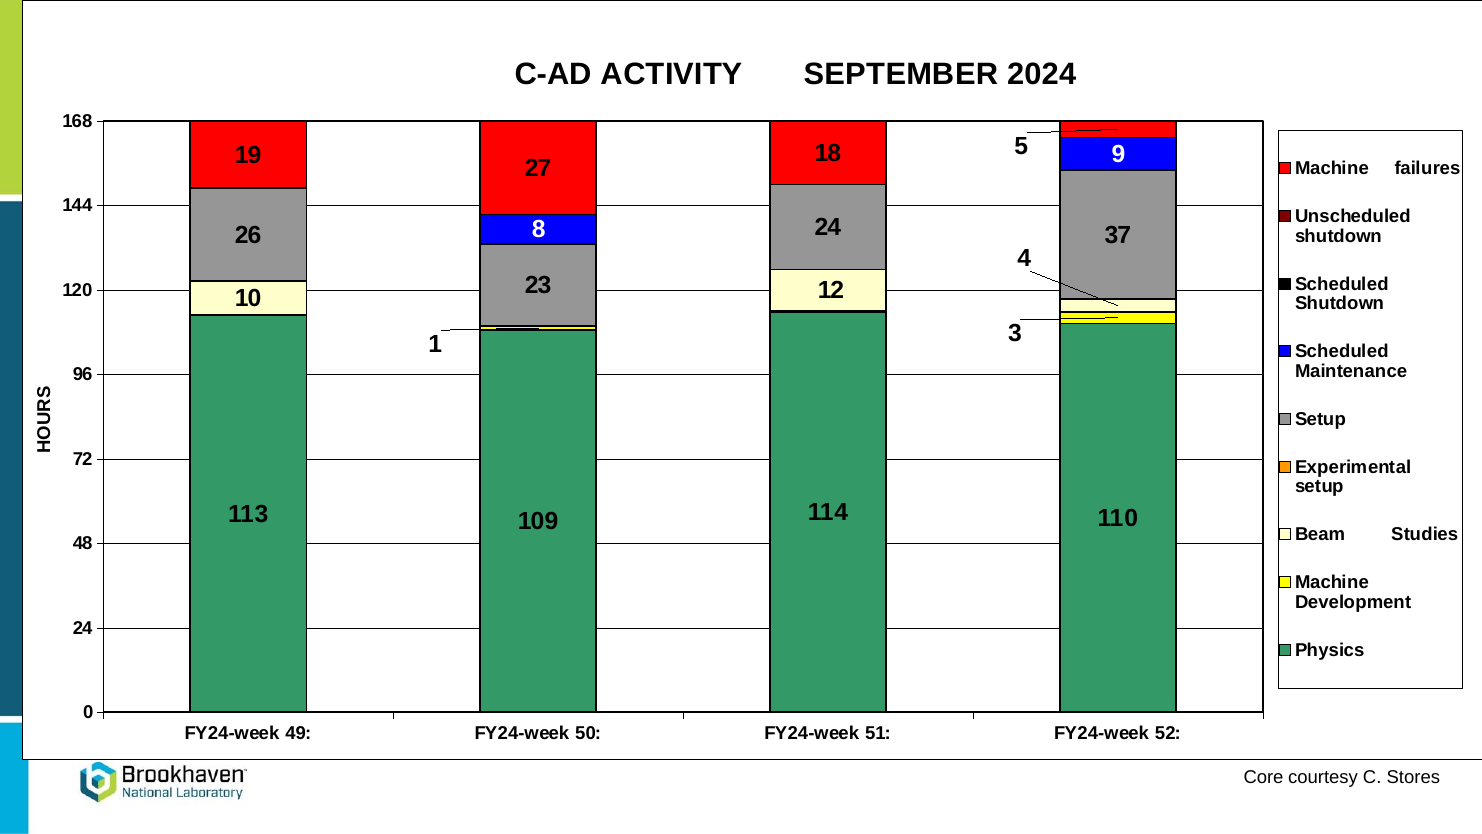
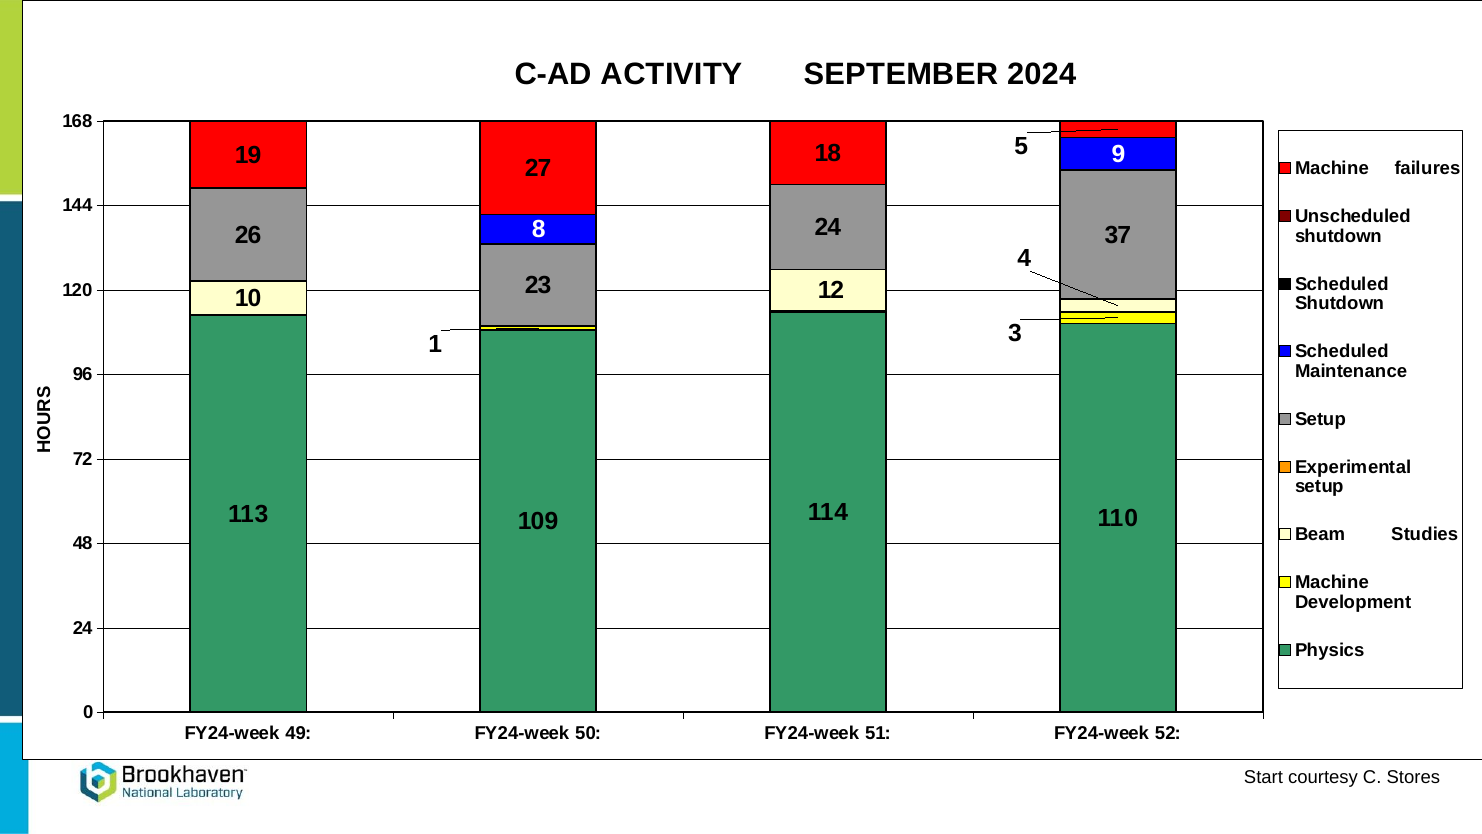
Core: Core -> Start (1263, 777)
